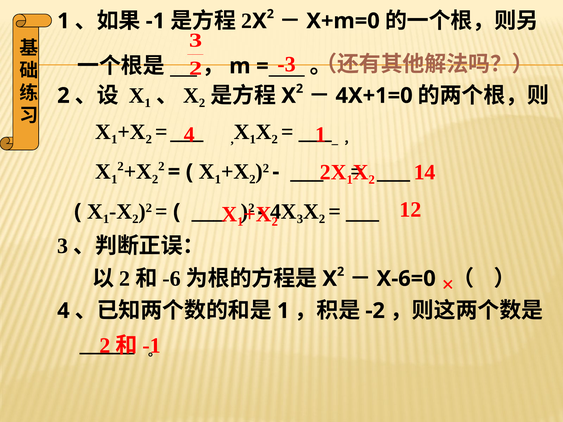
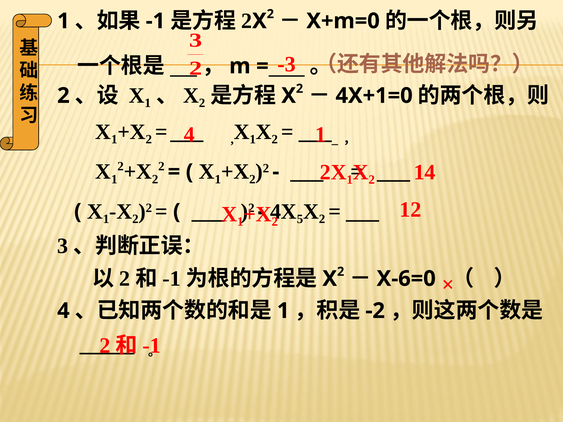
3: 3 -> 5 (300, 219)
-6: -6 -> -1 (172, 279)
